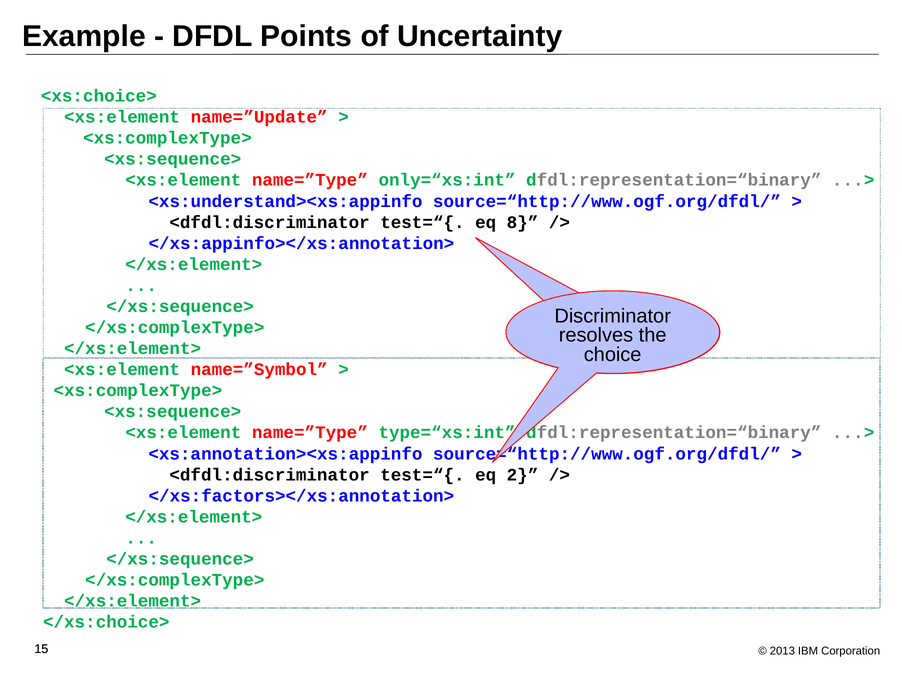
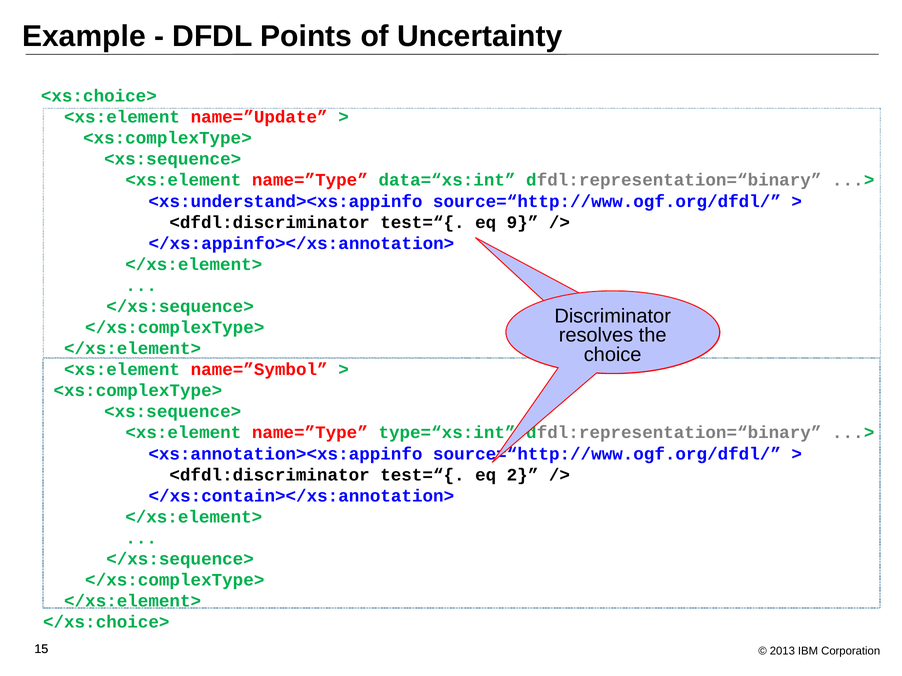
only=“xs:int: only=“xs:int -> data=“xs:int (447, 180)
8: 8 -> 9 (523, 222)
</xs:factors></xs:annotation>: </xs:factors></xs:annotation> -> </xs:contain></xs:annotation> (301, 496)
